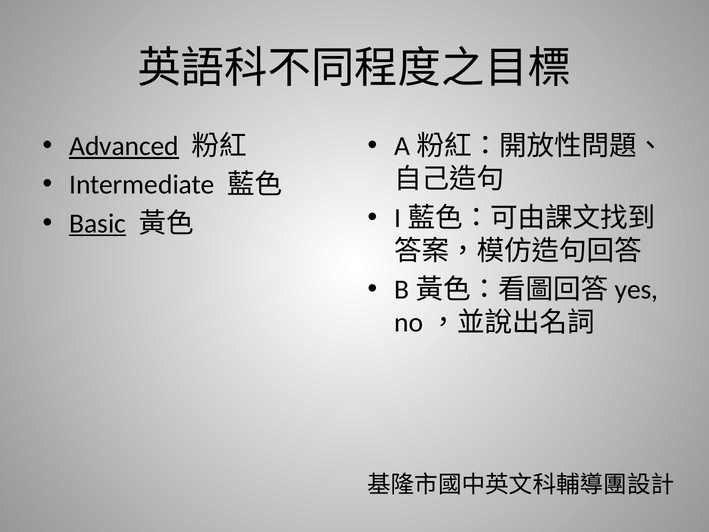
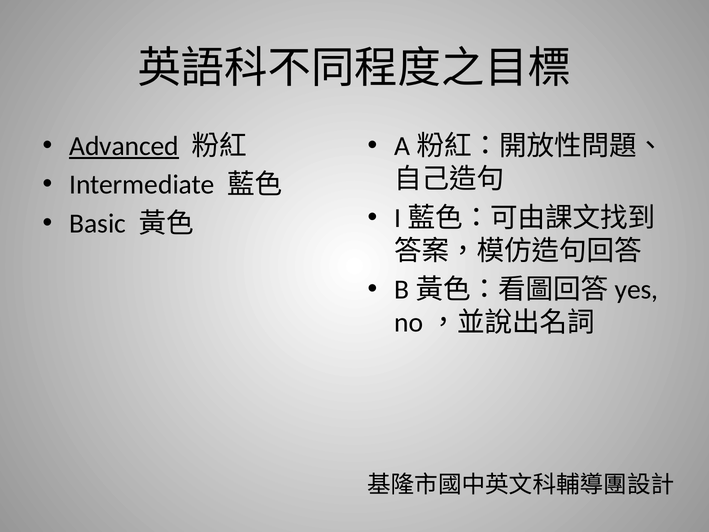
Basic underline: present -> none (98, 223)
